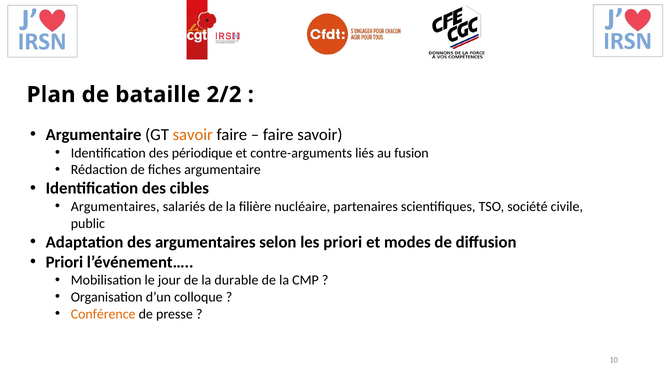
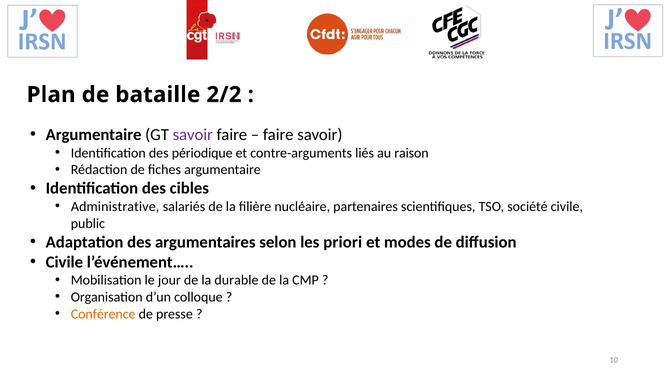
savoir colour: orange -> purple (193, 135)
fusion: fusion -> raison (411, 153)
Argumentaires: Argumentaires -> Administrative (115, 206)
Priori: Priori -> Civile (64, 262)
